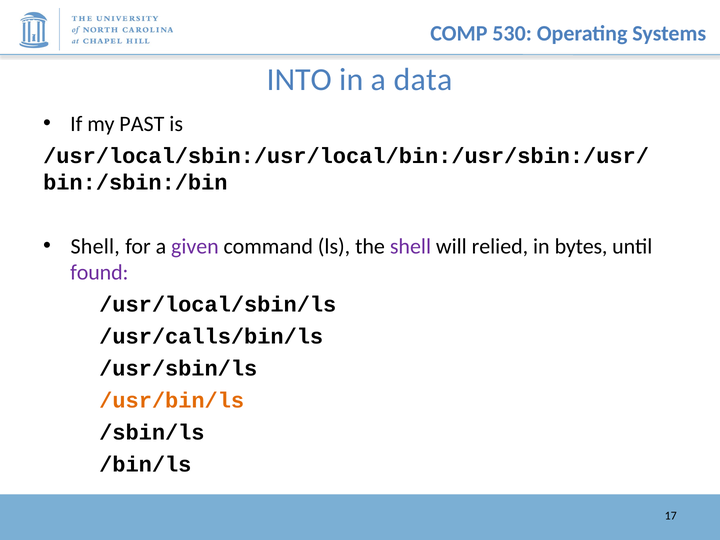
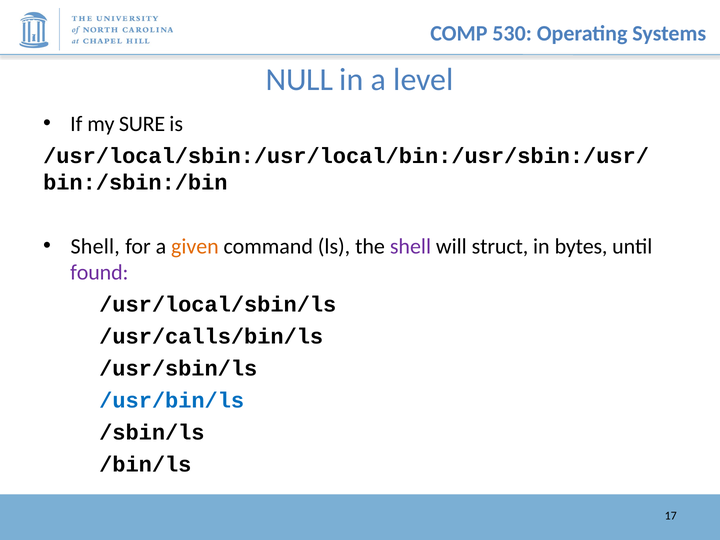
INTO: INTO -> NULL (300, 80)
data: data -> level (423, 80)
PAST: PAST -> SURE (142, 124)
given colour: purple -> orange (195, 246)
relied: relied -> struct (500, 246)
/usr/bin/ls colour: orange -> blue (172, 401)
